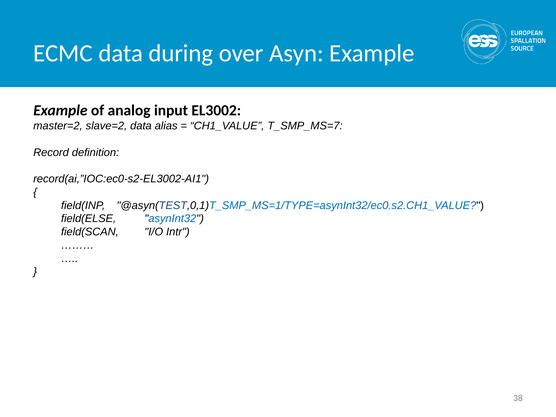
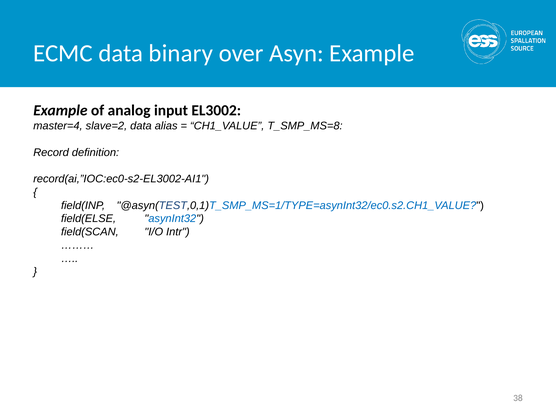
during: during -> binary (181, 53)
master=2: master=2 -> master=4 (58, 126)
T_SMP_MS=7: T_SMP_MS=7 -> T_SMP_MS=8 (305, 126)
